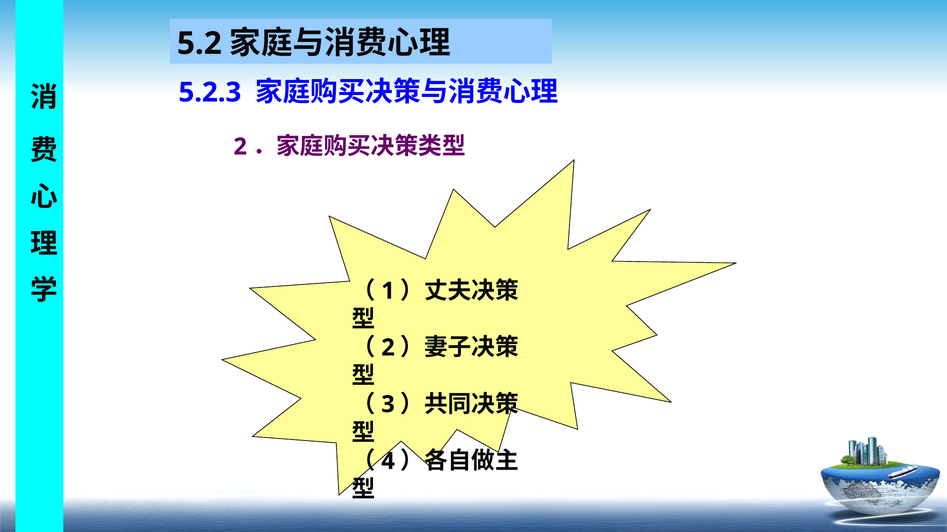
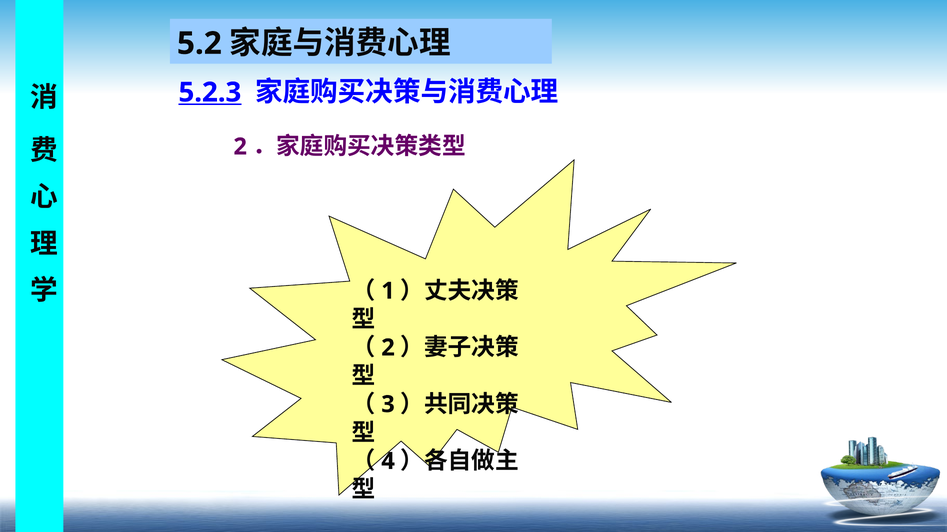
5.2.3 underline: none -> present (210, 92)
